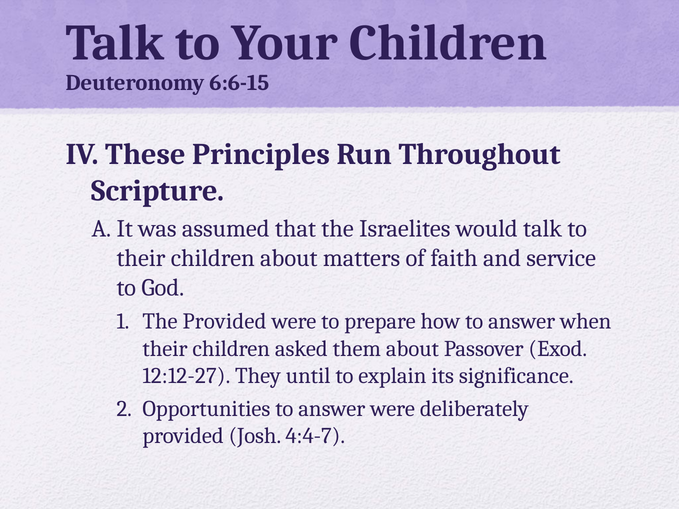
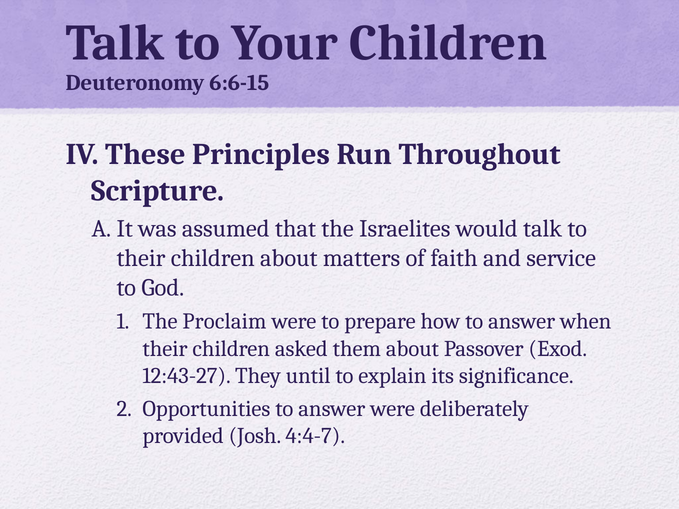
The Provided: Provided -> Proclaim (225, 322)
12:12-27: 12:12-27 -> 12:43-27 (187, 376)
